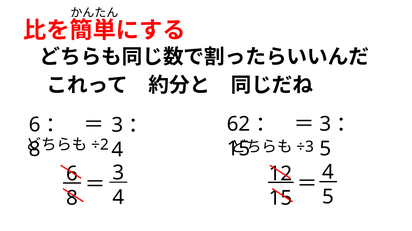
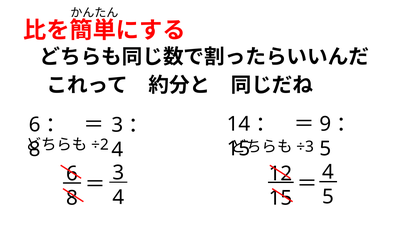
3: 3 -> 9 (325, 125)
62: 62 -> 14 (239, 125)
